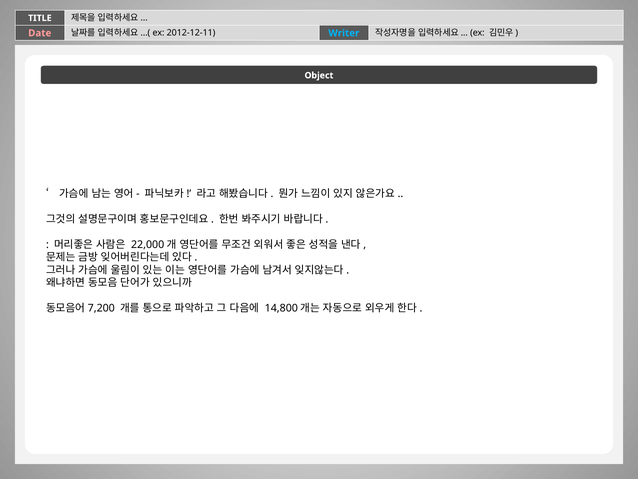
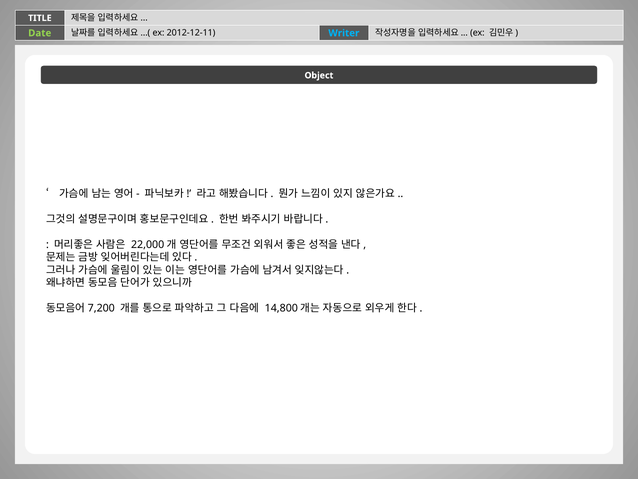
Date colour: pink -> light green (40, 33)
